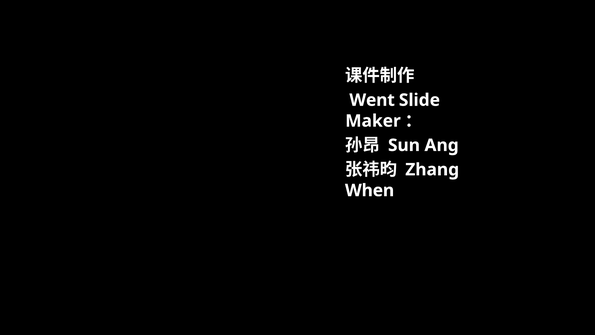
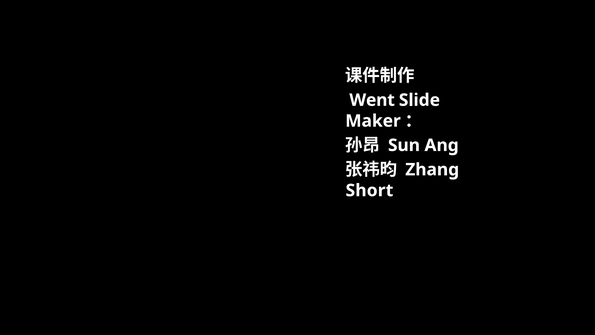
When: When -> Short (369, 190)
